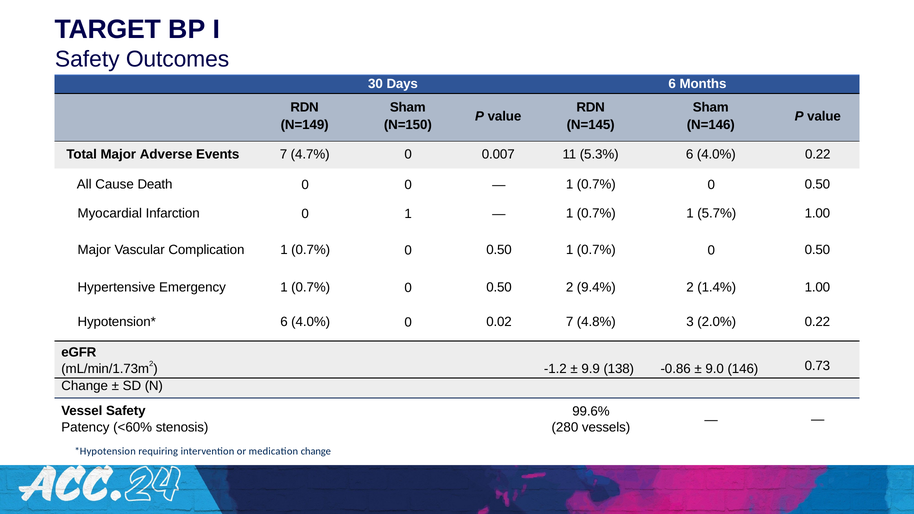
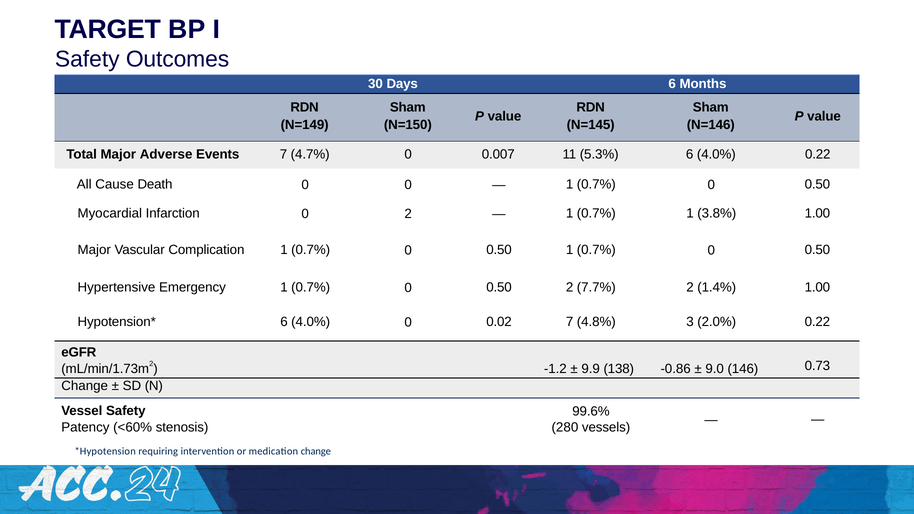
0 1: 1 -> 2 (408, 214)
5.7%: 5.7% -> 3.8% (717, 214)
9.4%: 9.4% -> 7.7% (596, 287)
